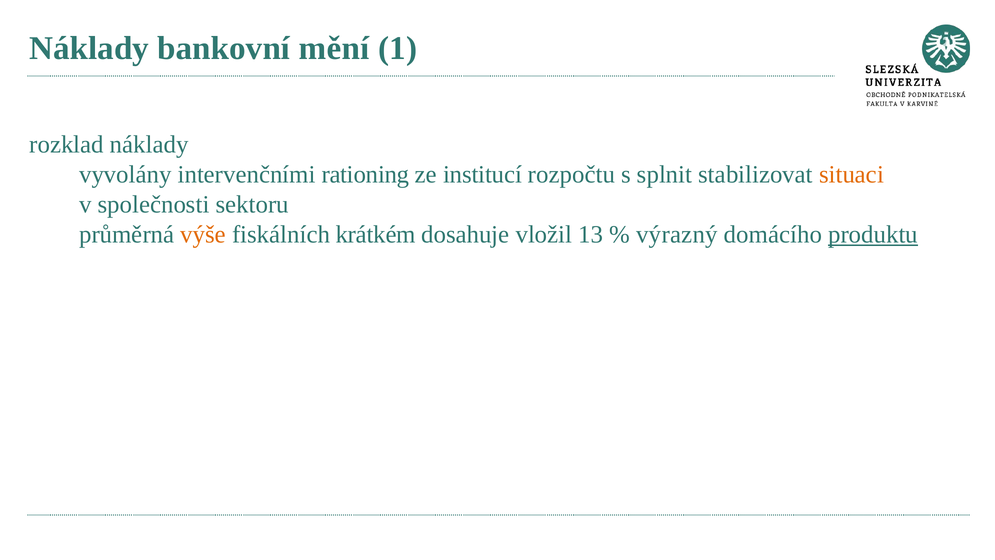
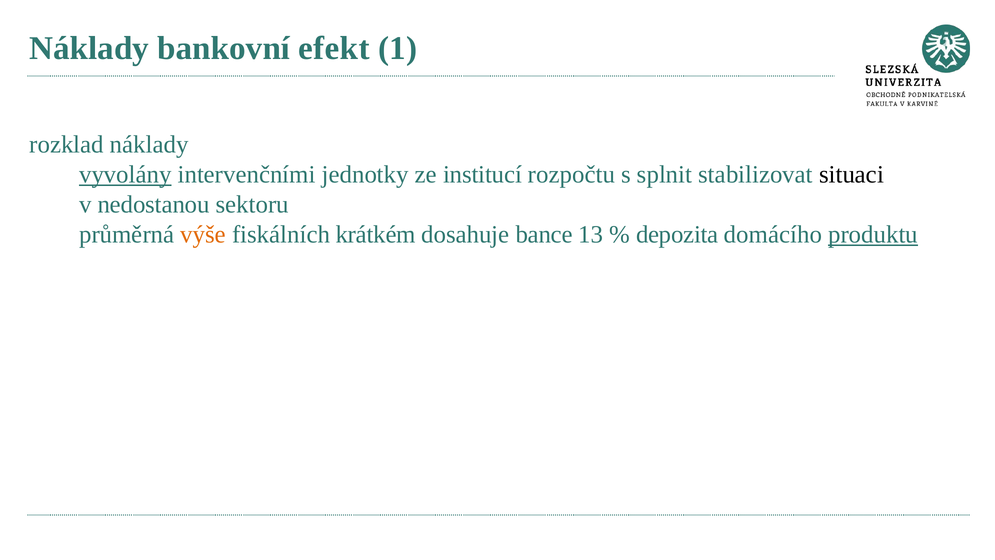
mění: mění -> efekt (334, 48)
vyvolány underline: none -> present (125, 175)
rationing: rationing -> jednotky (365, 175)
situaci colour: orange -> black (851, 175)
společnosti: společnosti -> nedostanou (154, 204)
vložil: vložil -> bance (544, 234)
výrazný: výrazný -> depozita (677, 234)
